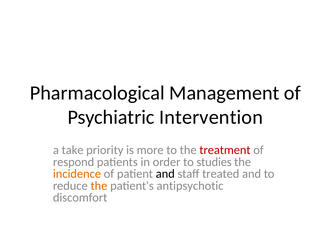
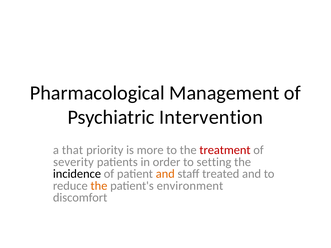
take: take -> that (72, 150)
respond: respond -> severity (73, 162)
studies: studies -> setting (214, 162)
incidence colour: orange -> black (77, 174)
and colour: black -> orange (165, 174)
antipsychotic: antipsychotic -> environment (190, 186)
